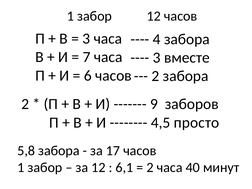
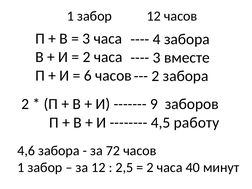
7: 7 -> 2 (87, 57)
просто: просто -> работу (196, 123)
5,8: 5,8 -> 4,6 (26, 151)
17: 17 -> 72 (113, 151)
6,1: 6,1 -> 2,5 (124, 168)
